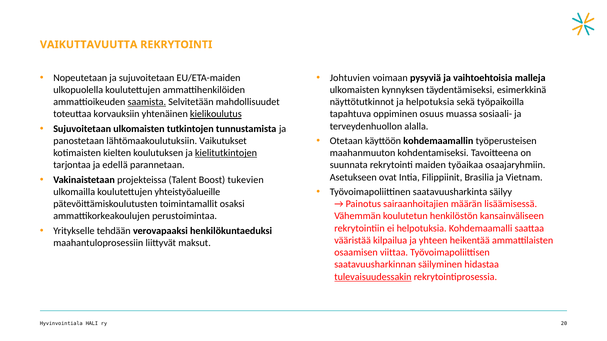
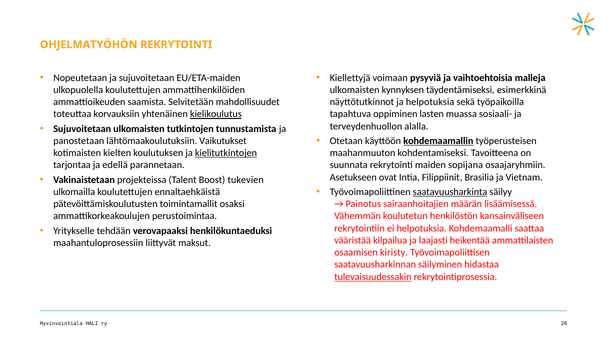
VAIKUTTAVUUTTA: VAIKUTTAVUUTTA -> OHJELMATYÖHÖN (89, 45)
Johtuvien: Johtuvien -> Kiellettyjä (350, 78)
saamista underline: present -> none (147, 102)
osuus: osuus -> lasten (432, 114)
kohdemaamallin underline: none -> present (438, 141)
työaikaa: työaikaa -> sopijana (466, 165)
saatavuusharkinta underline: none -> present (450, 192)
yhteistyöalueille: yhteistyöalueille -> ennaltaehkäistä (187, 192)
yhteen: yhteen -> laajasti (433, 241)
viittaa: viittaa -> kiristy (394, 253)
